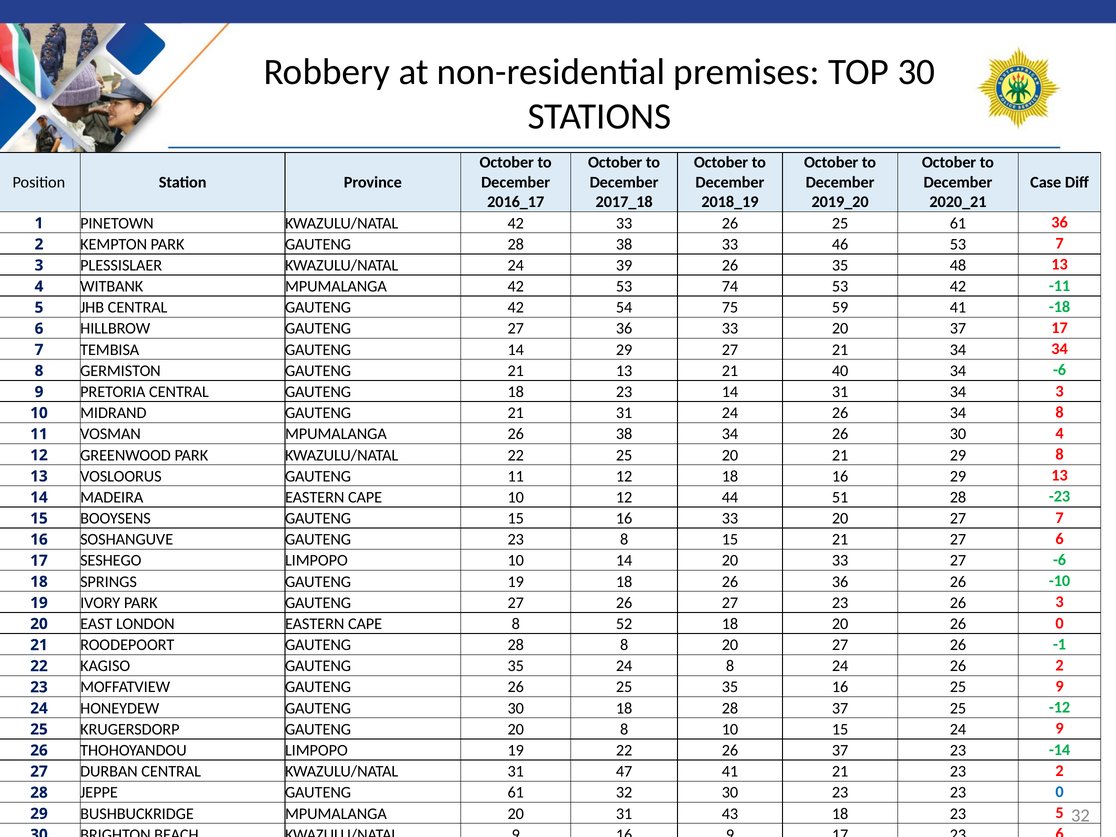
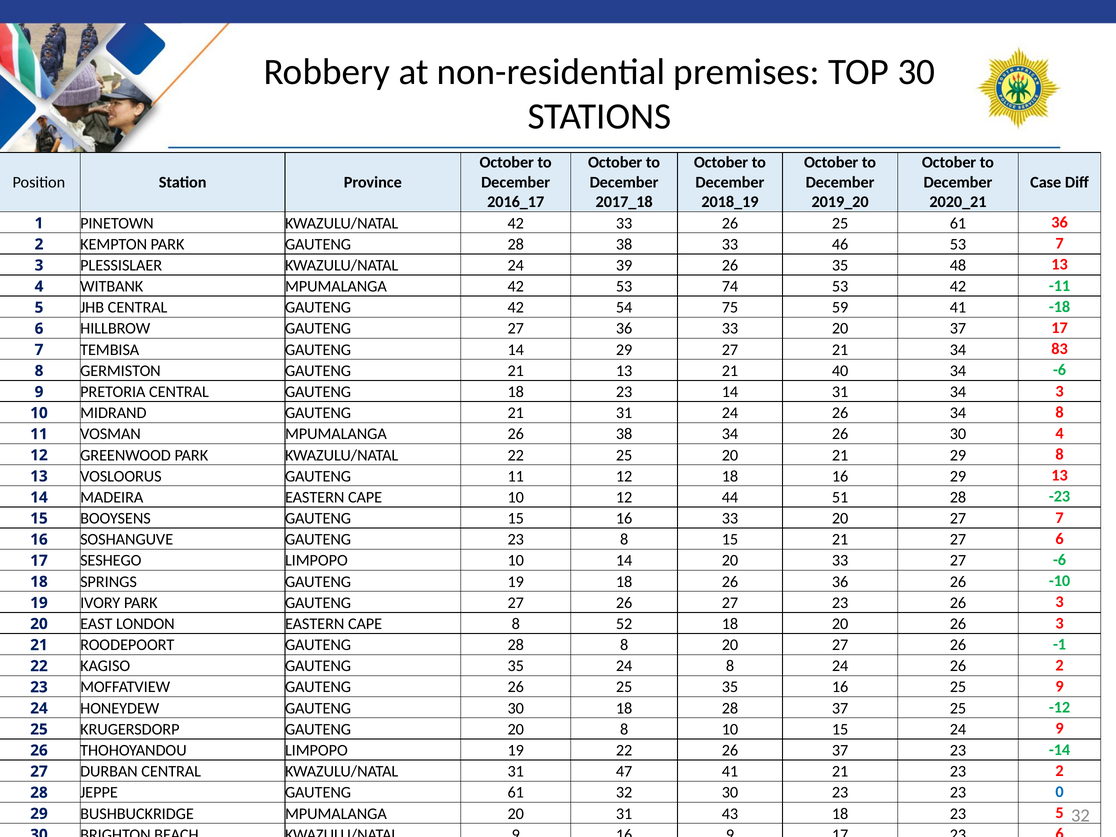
34 34: 34 -> 83 (1060, 349)
20 26 0: 0 -> 3 (1060, 623)
